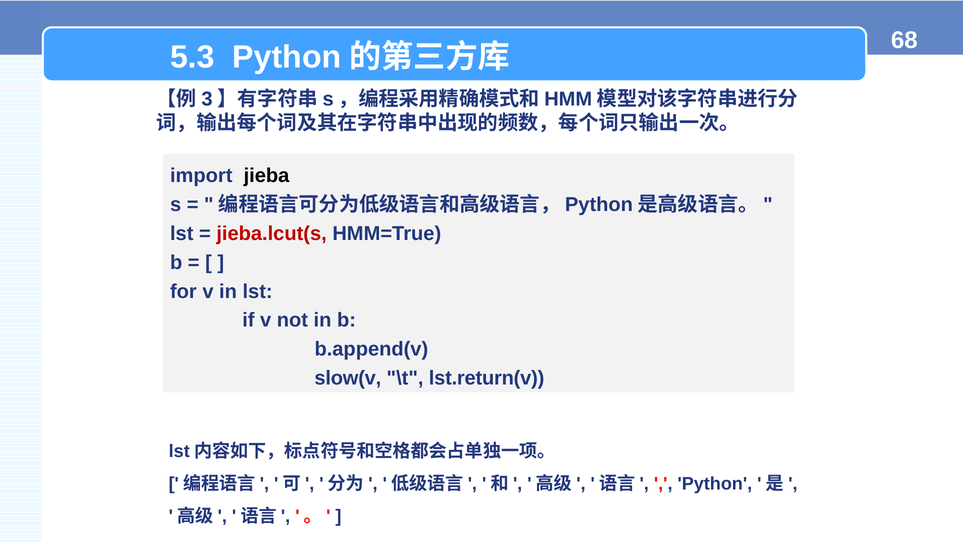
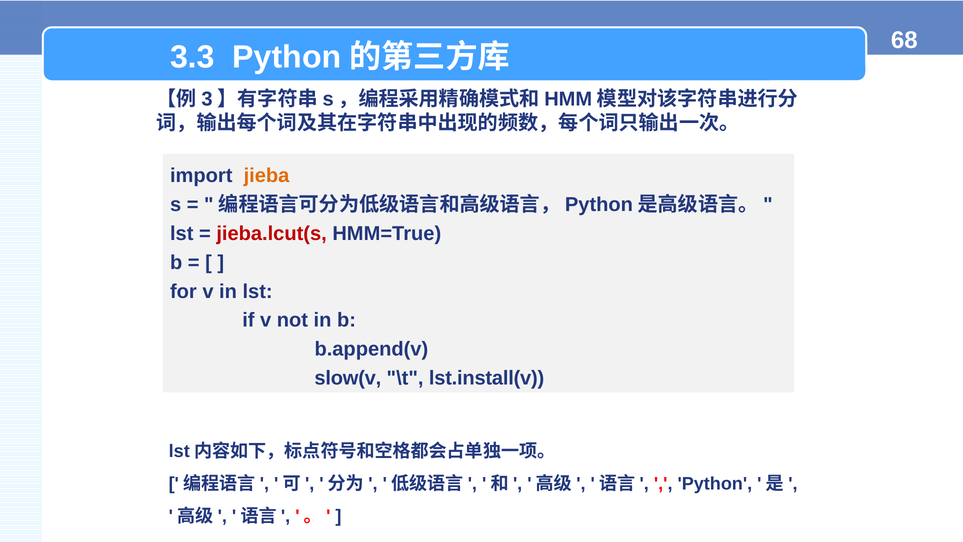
5.3: 5.3 -> 3.3 (192, 57)
jieba colour: black -> orange (267, 176)
lst.return(v: lst.return(v -> lst.install(v (487, 378)
